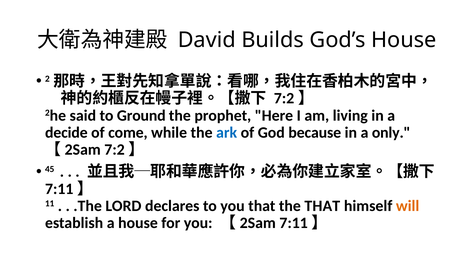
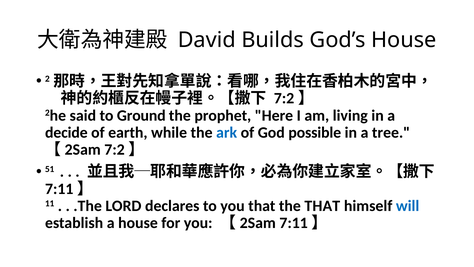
come: come -> earth (128, 132)
because: because -> possible (315, 132)
only: only -> tree (391, 132)
45: 45 -> 51 (50, 169)
will colour: orange -> blue (408, 206)
